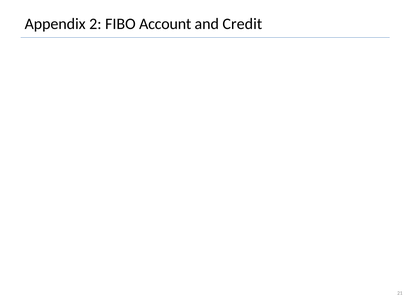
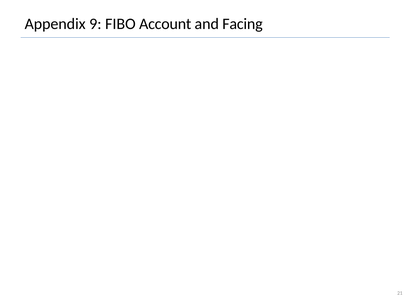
2: 2 -> 9 (95, 24)
Credit: Credit -> Facing (242, 24)
